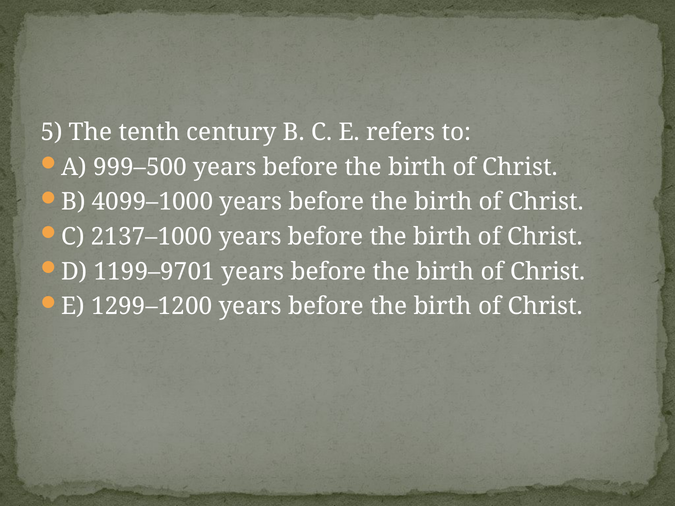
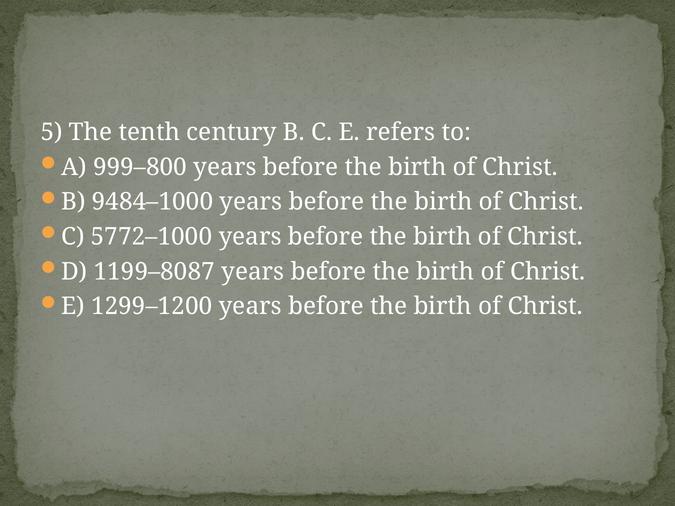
999–500: 999–500 -> 999–800 (140, 167)
4099–1000: 4099–1000 -> 9484–1000 (152, 202)
2137–1000: 2137–1000 -> 5772–1000 (151, 237)
1199–9701: 1199–9701 -> 1199–8087 (154, 272)
